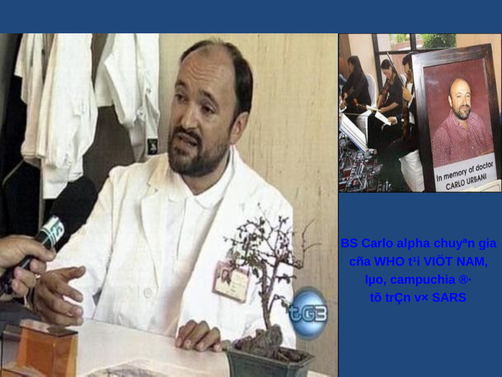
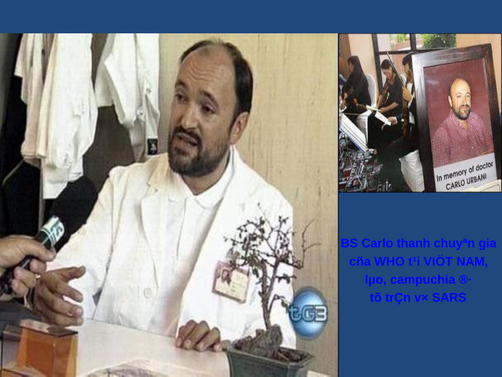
alpha: alpha -> thanh (414, 243)
